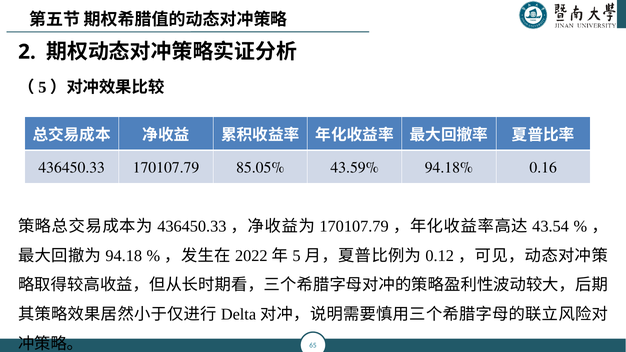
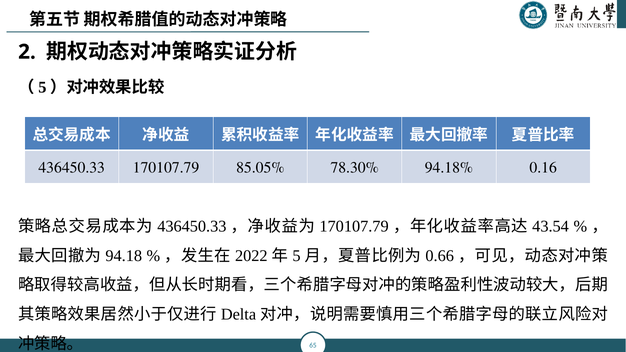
43.59%: 43.59% -> 78.30% (355, 168)
0.12: 0.12 -> 0.66 (440, 256)
